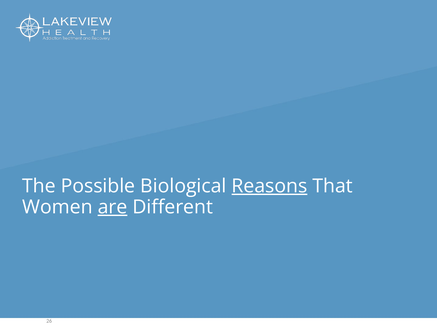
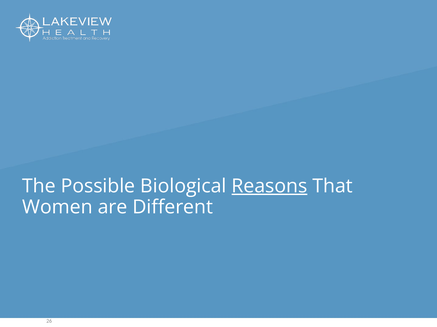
are underline: present -> none (113, 207)
